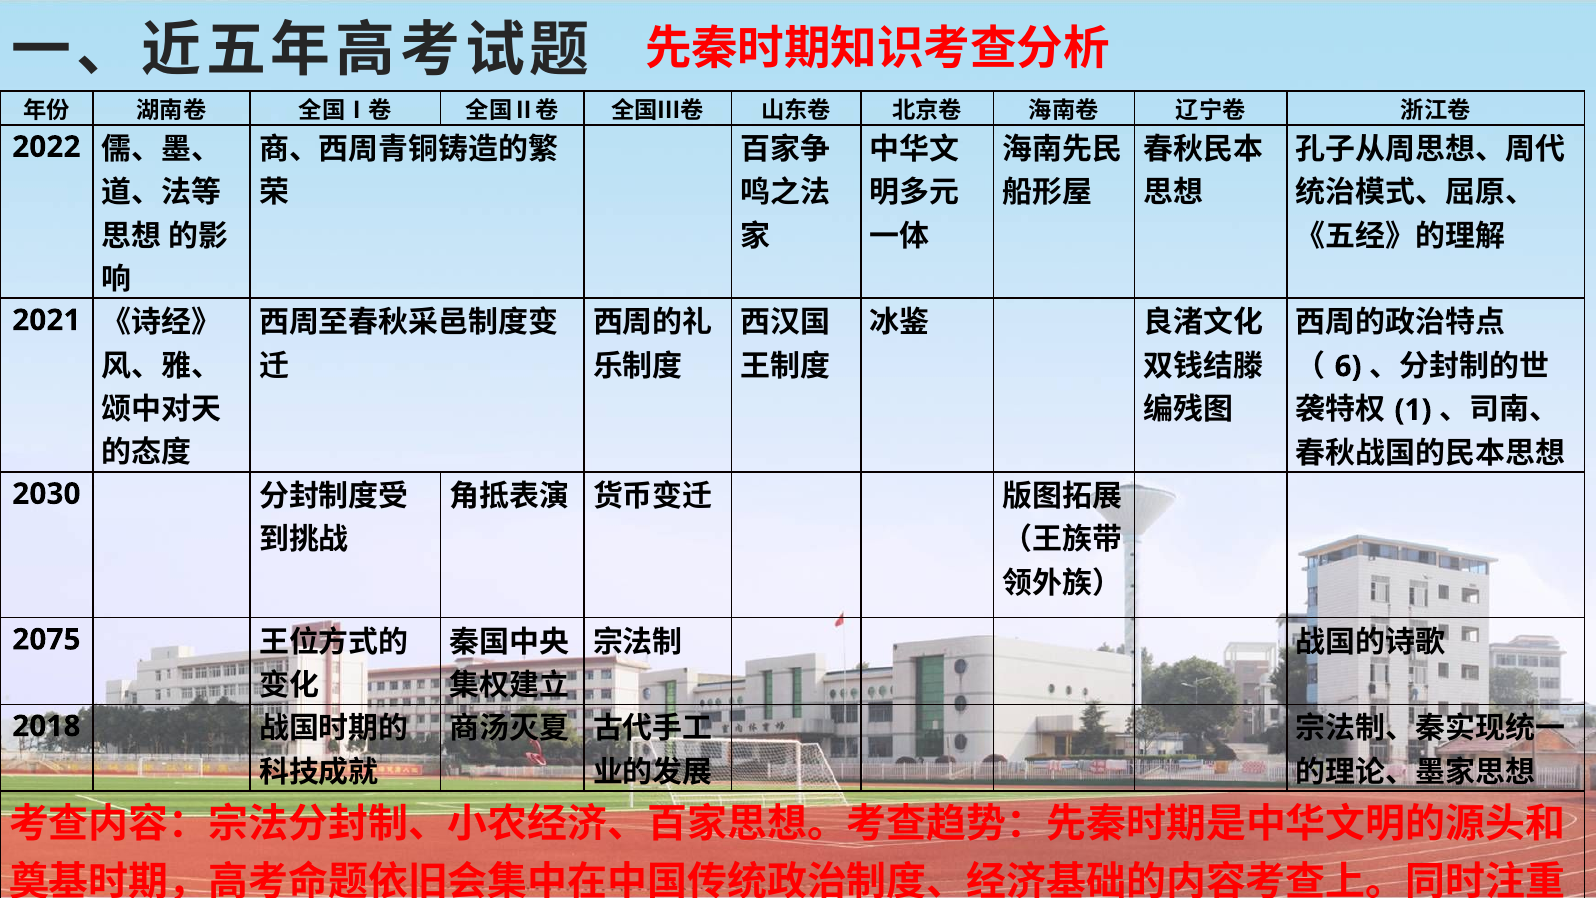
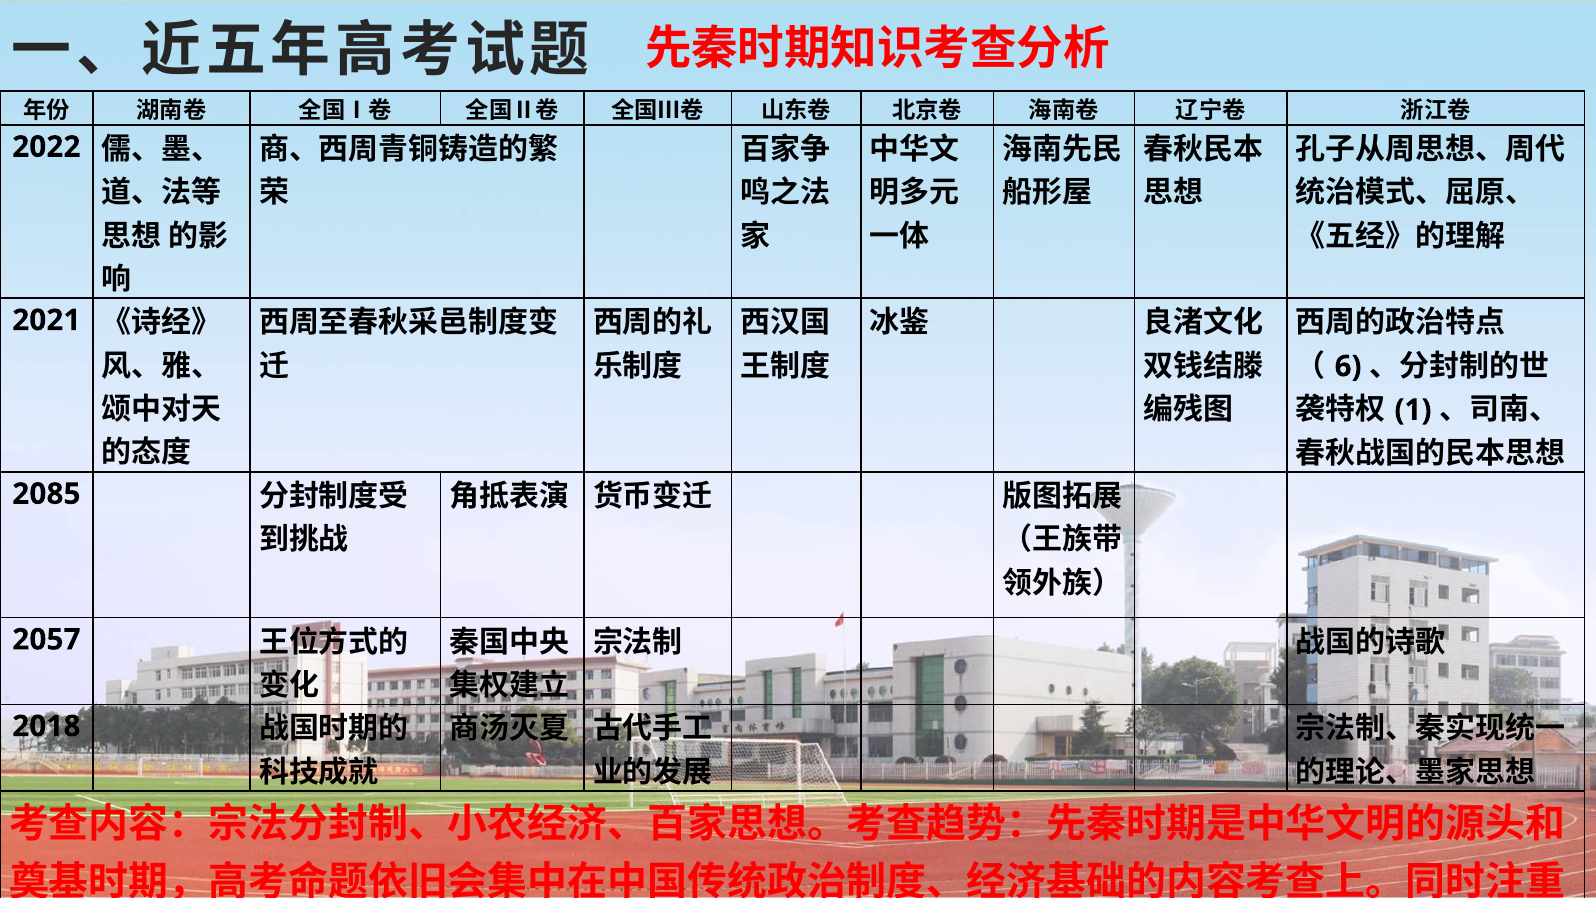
2030: 2030 -> 2085 (46, 494)
2075: 2075 -> 2057 (46, 639)
